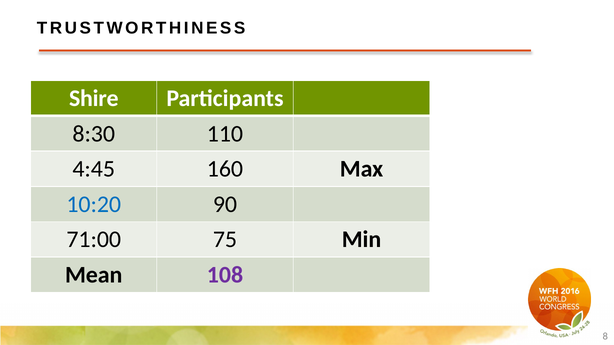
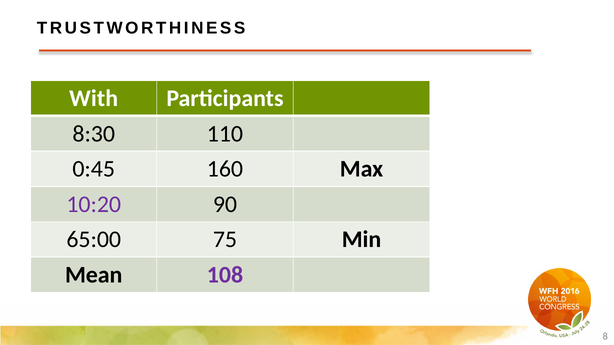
Shire: Shire -> With (94, 99)
4:45: 4:45 -> 0:45 (94, 169)
10:20 colour: blue -> purple (94, 205)
71:00: 71:00 -> 65:00 (94, 240)
